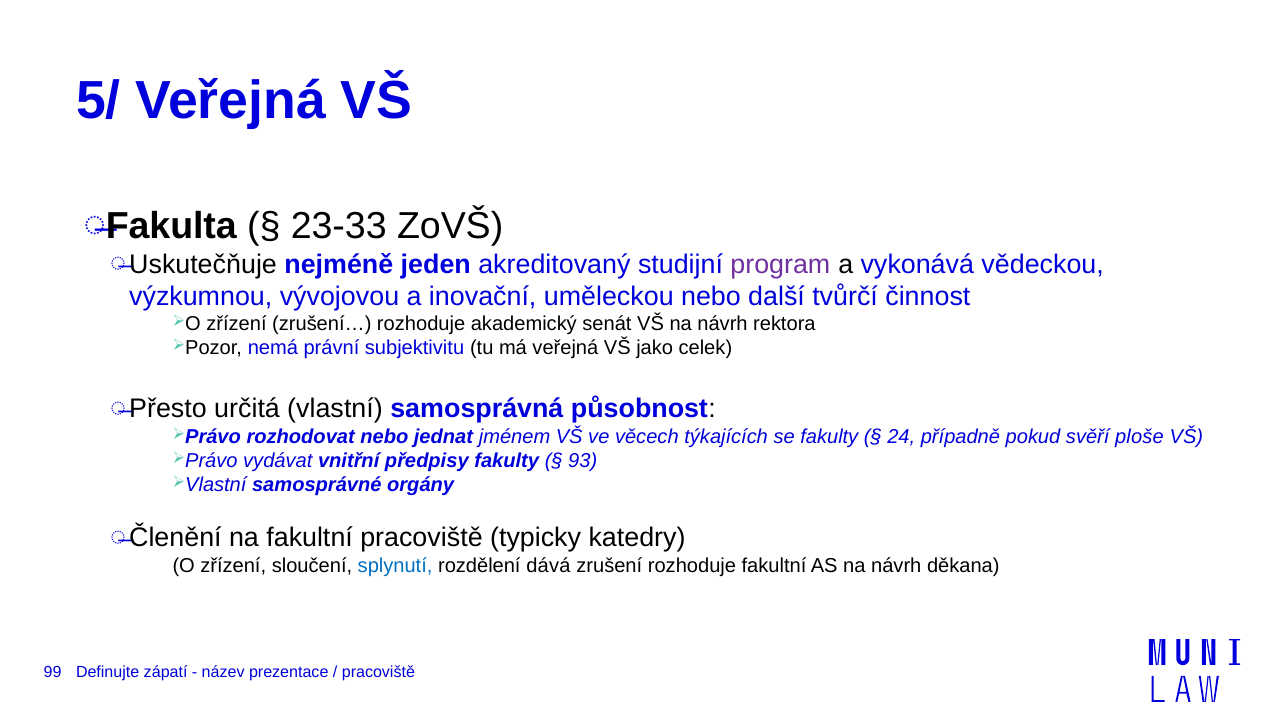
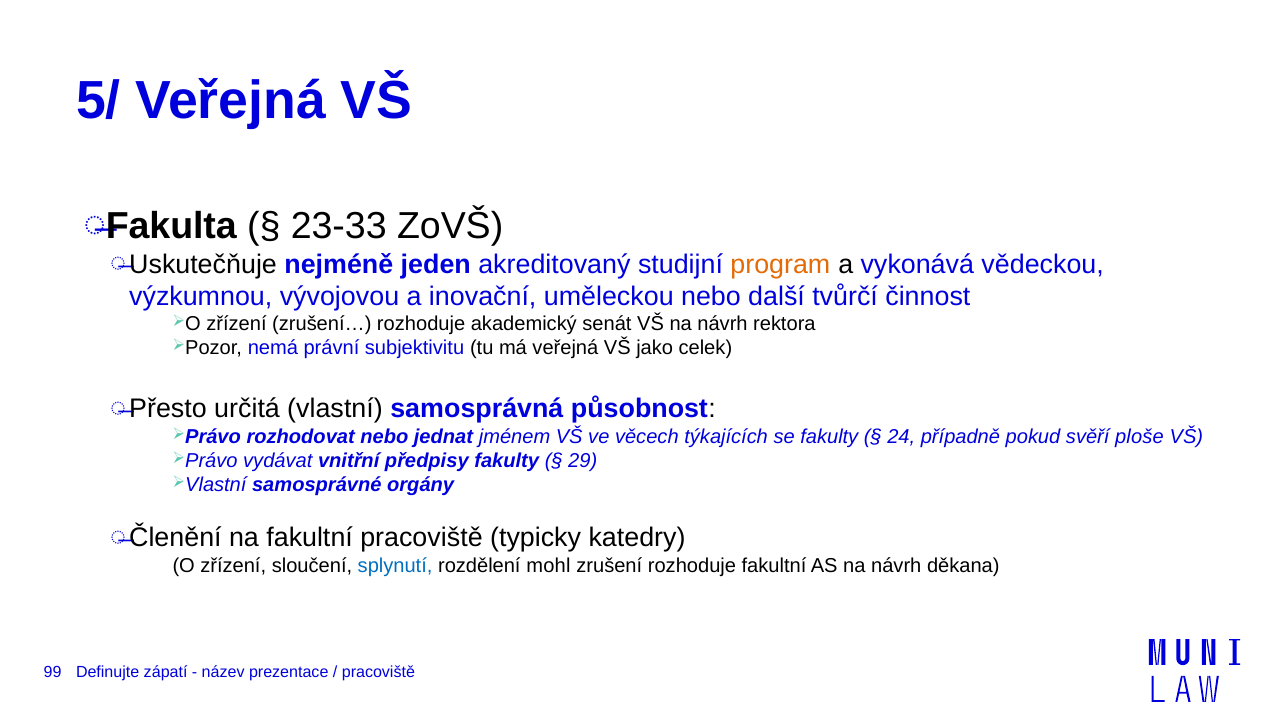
program colour: purple -> orange (780, 264)
93: 93 -> 29 (583, 461)
dává: dává -> mohl (548, 565)
